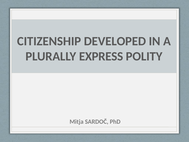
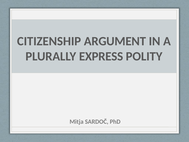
DEVELOPED: DEVELOPED -> ARGUMENT (115, 41)
